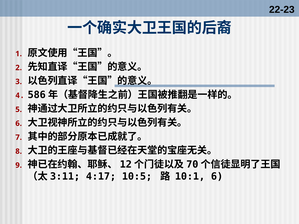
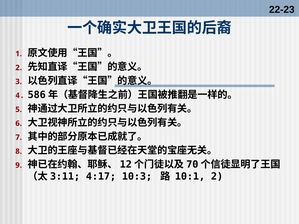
10:5: 10:5 -> 10:3 (137, 177)
10:1 6: 6 -> 2 (217, 177)
